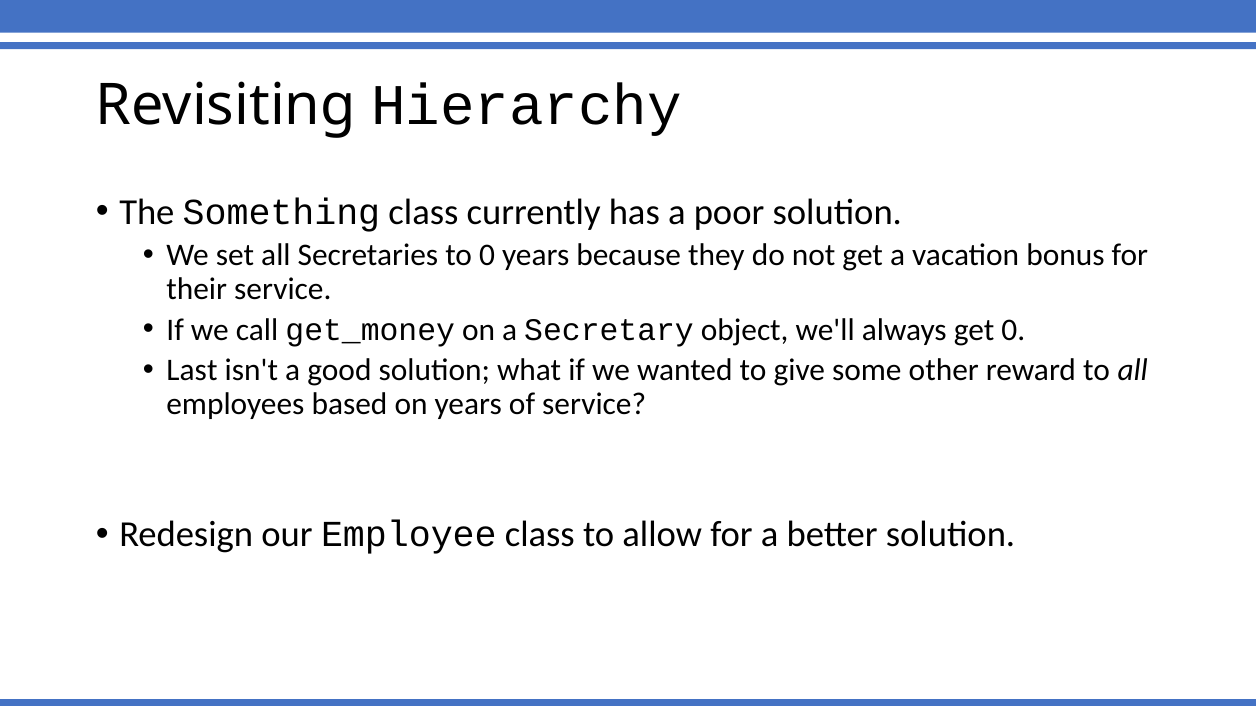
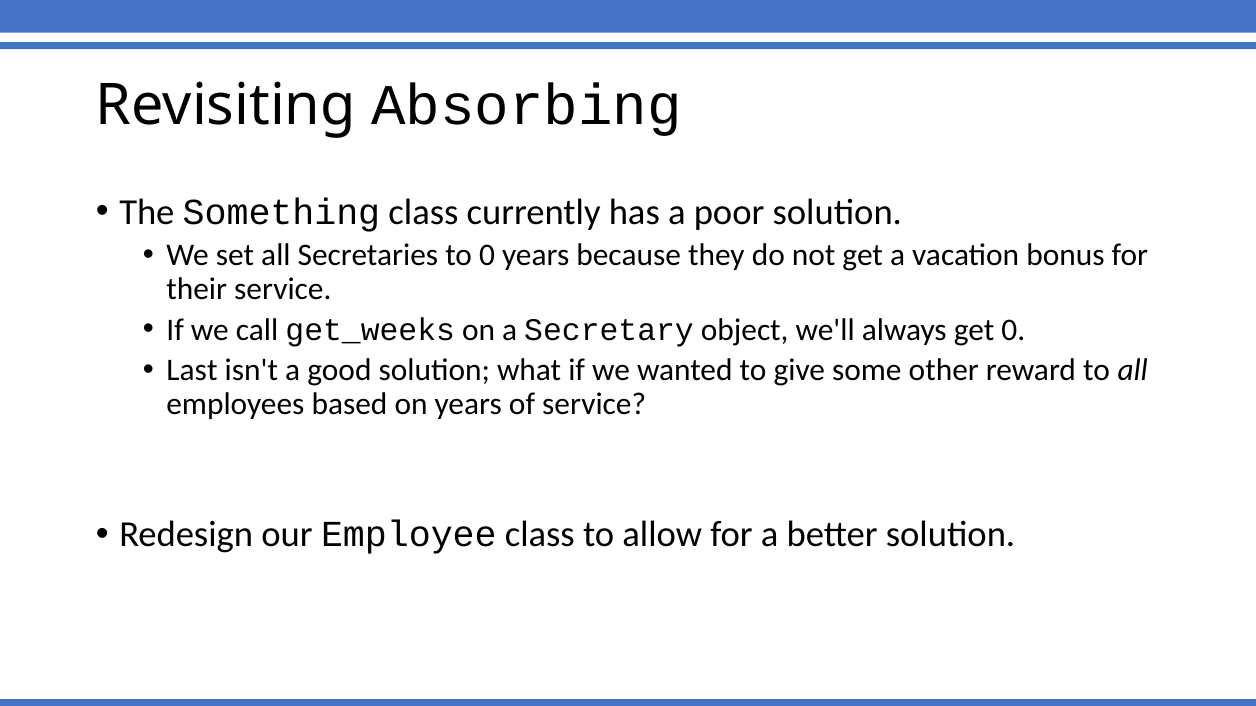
Hierarchy: Hierarchy -> Absorbing (527, 106)
get_money: get_money -> get_weeks (370, 330)
